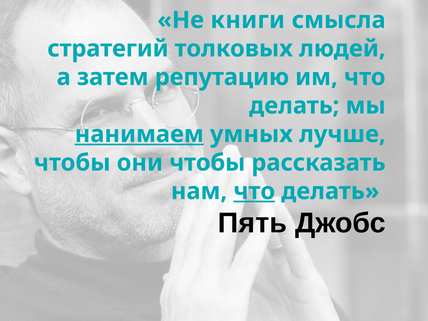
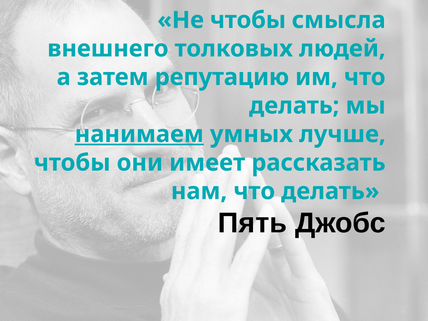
Не книги: книги -> чтобы (248, 20)
стратегий: стратегий -> внешнего (108, 49)
они чтобы: чтобы -> имеет (207, 163)
что underline: present -> none (254, 191)
